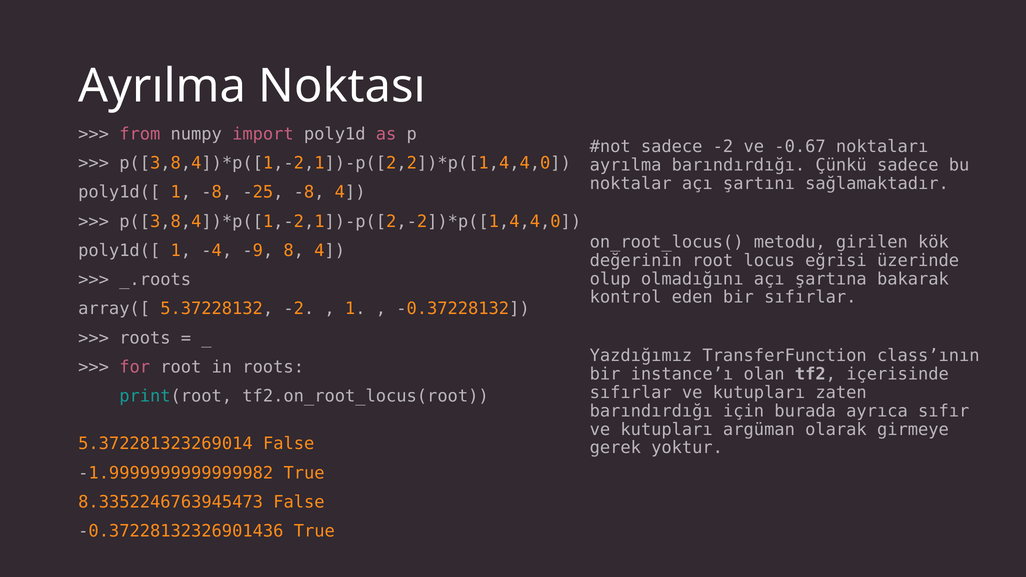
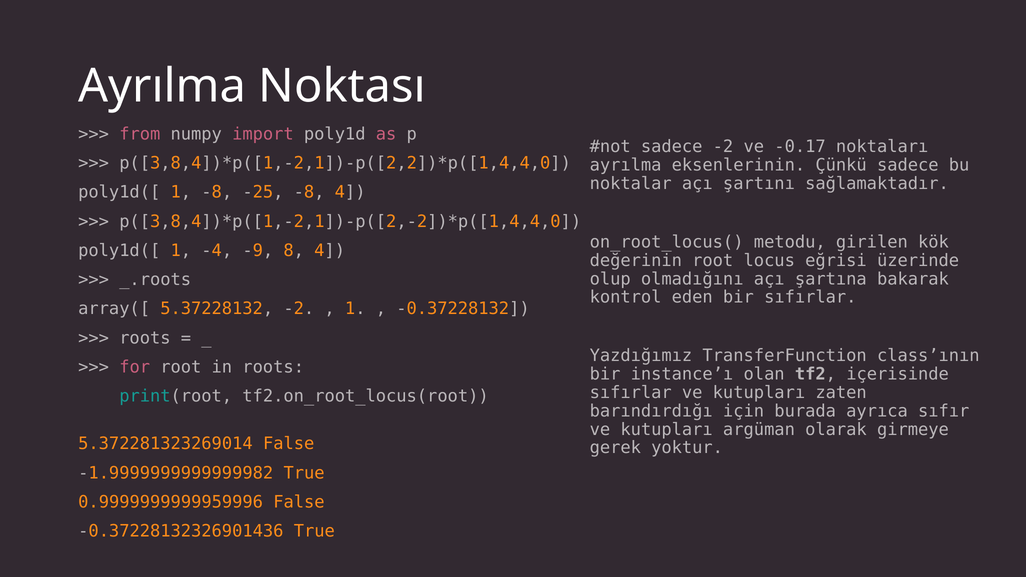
-0.67: -0.67 -> -0.17 (800, 147)
ayrılma barındırdığı: barındırdığı -> eksenlerinin (738, 165)
8.3352246763945473: 8.3352246763945473 -> 0.9999999999959996 (171, 502)
